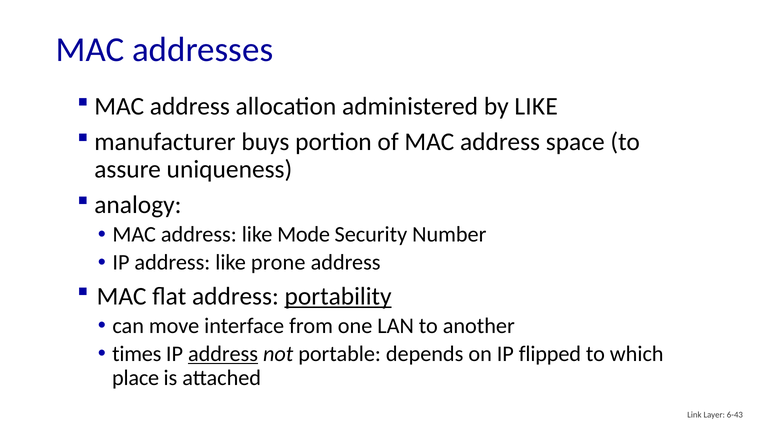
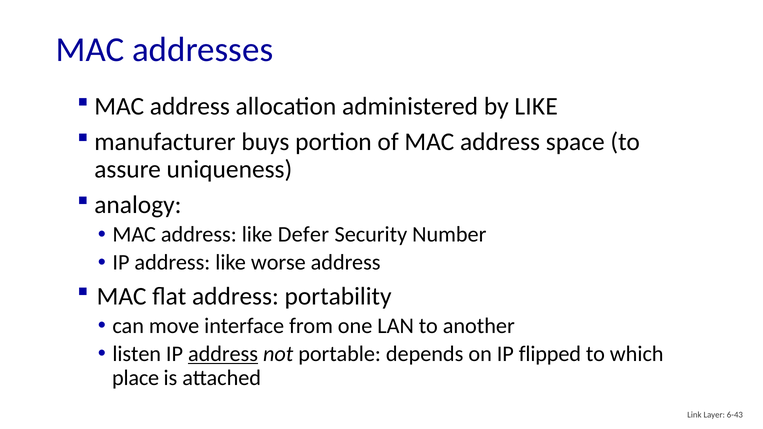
Mode: Mode -> Defer (303, 235)
prone: prone -> worse (278, 263)
portability underline: present -> none (338, 296)
times: times -> listen (137, 354)
